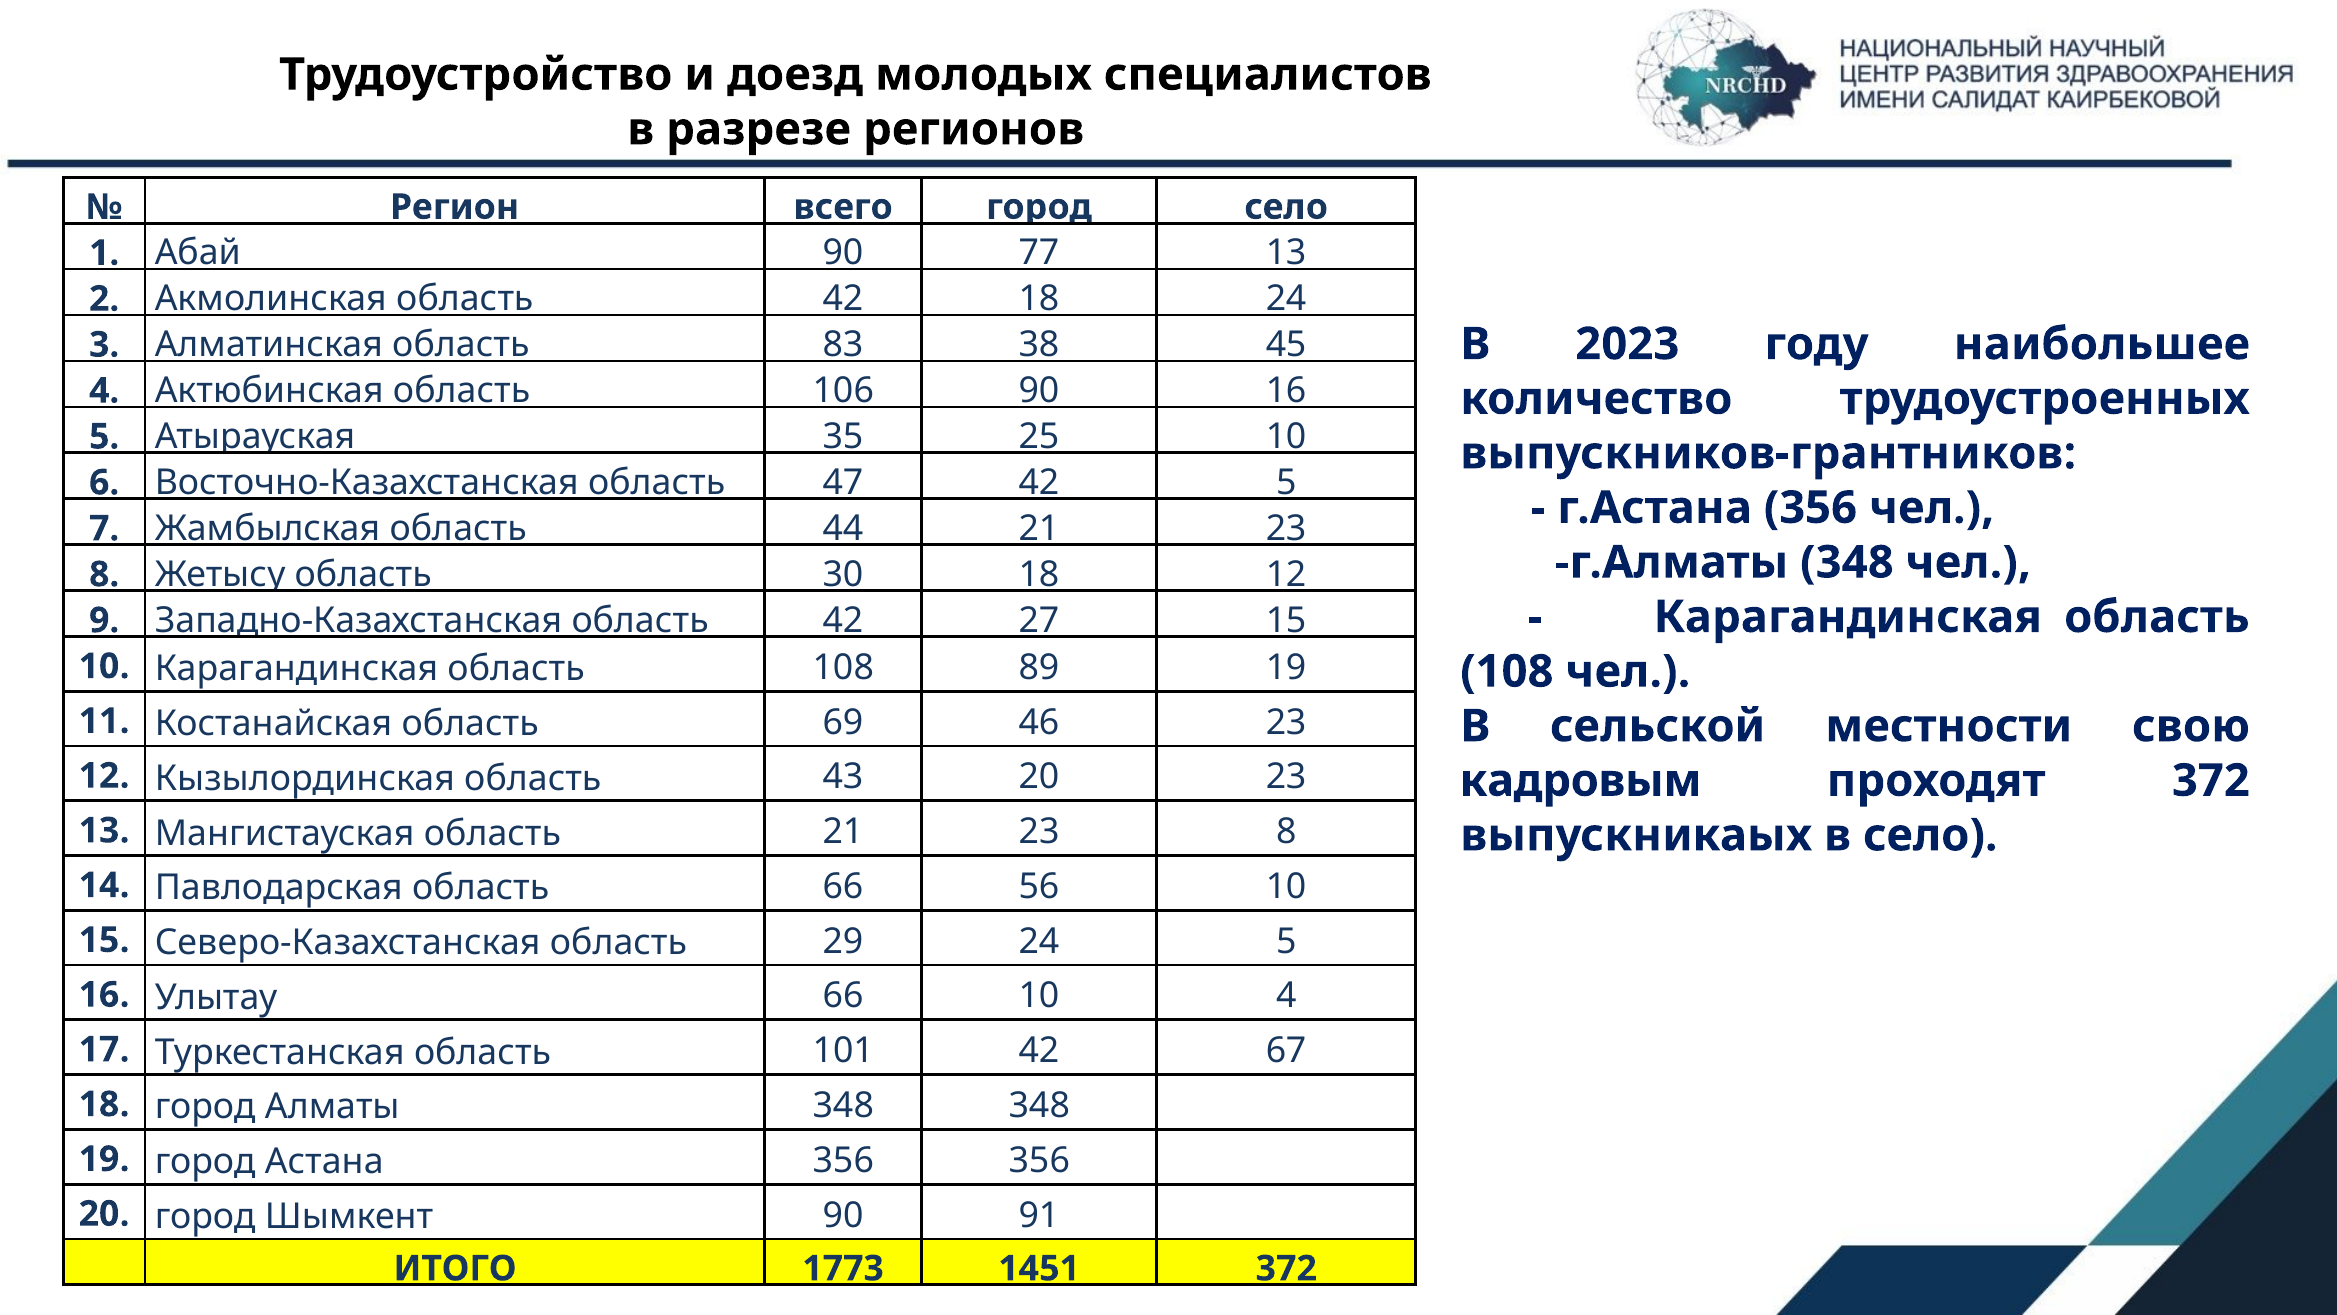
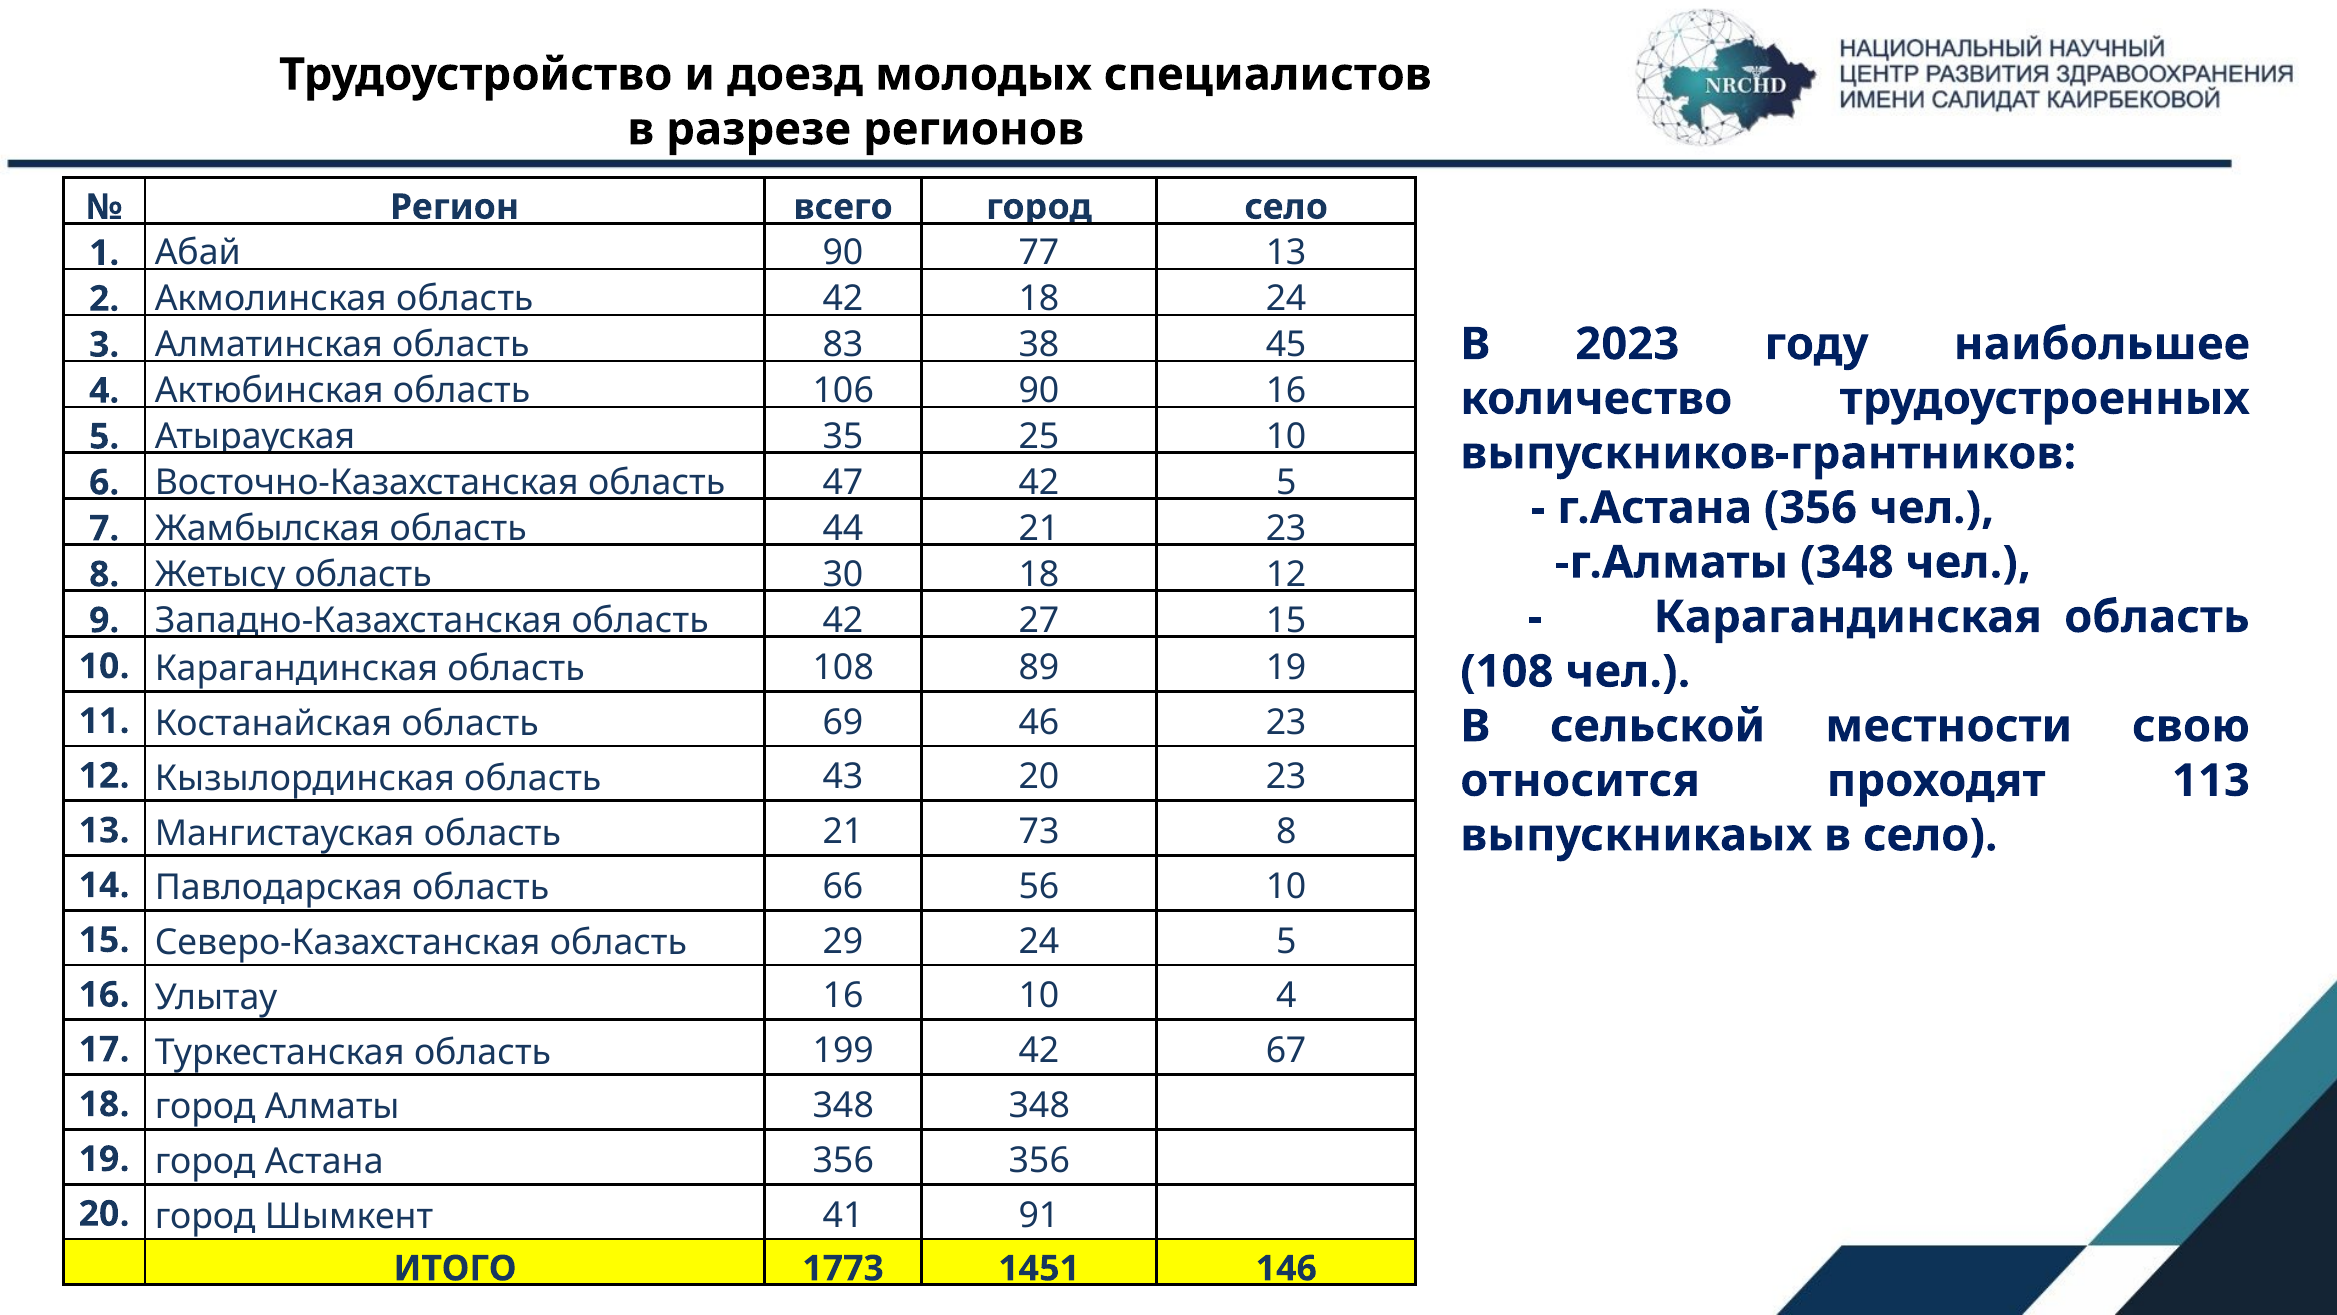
кадровым: кадровым -> относится (1580, 781)
проходят 372: 372 -> 113 (2211, 781)
23: 23 -> 73 (1039, 832)
66: 66 -> 16 (843, 996)
101: 101 -> 199 (843, 1051)
90: 90 -> 41 (843, 1215)
1451 372: 372 -> 146 (1286, 1268)
